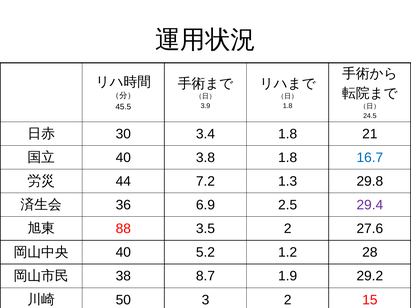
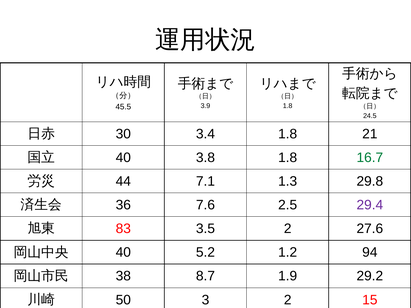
16.7 colour: blue -> green (370, 158)
7.2: 7.2 -> 7.1 (205, 181)
6.9: 6.9 -> 7.6 (205, 205)
88: 88 -> 83 (123, 229)
28: 28 -> 94 (370, 253)
